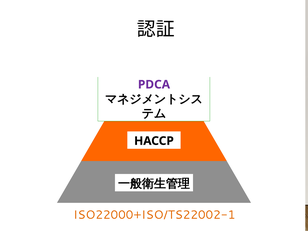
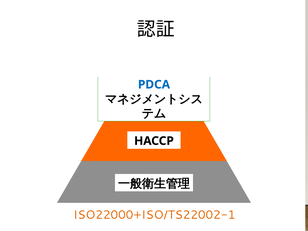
PDCA colour: purple -> blue (154, 85)
